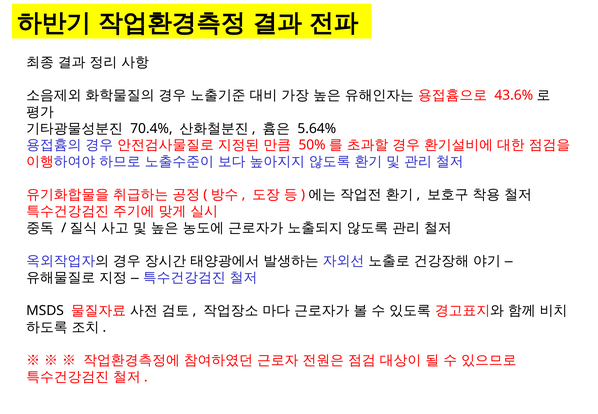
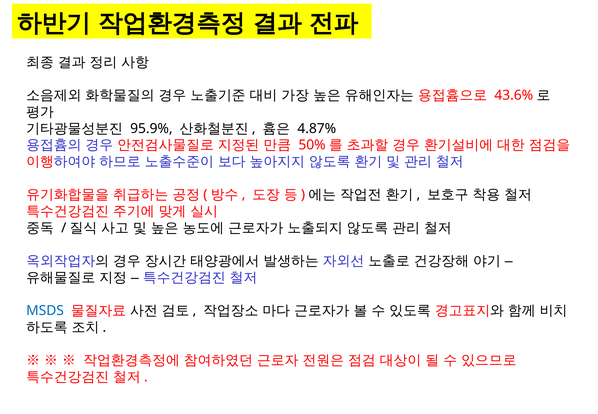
70.4%: 70.4% -> 95.9% (151, 128)
5.64%: 5.64% -> 4.87% (317, 128)
MSDS colour: black -> blue (45, 311)
